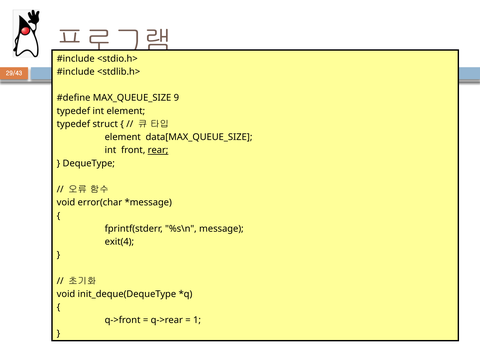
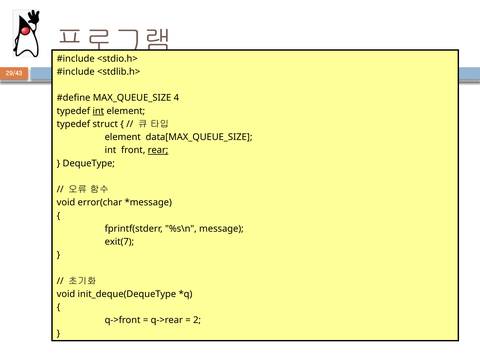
9: 9 -> 4 (176, 98)
int underline: none -> present (98, 111)
exit(4: exit(4 -> exit(7 (119, 242)
1: 1 -> 2 (197, 320)
